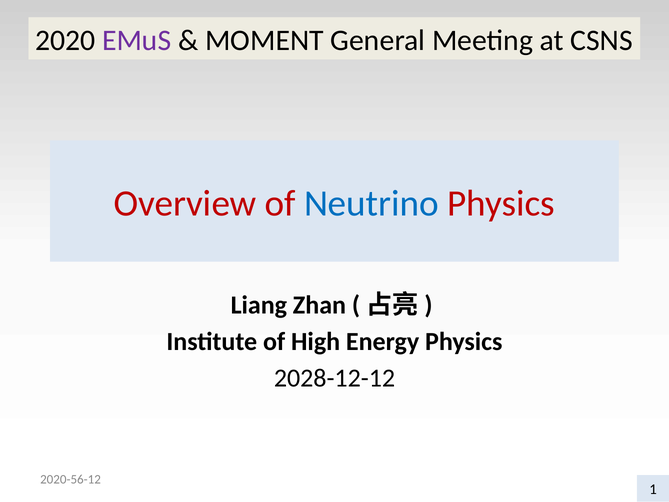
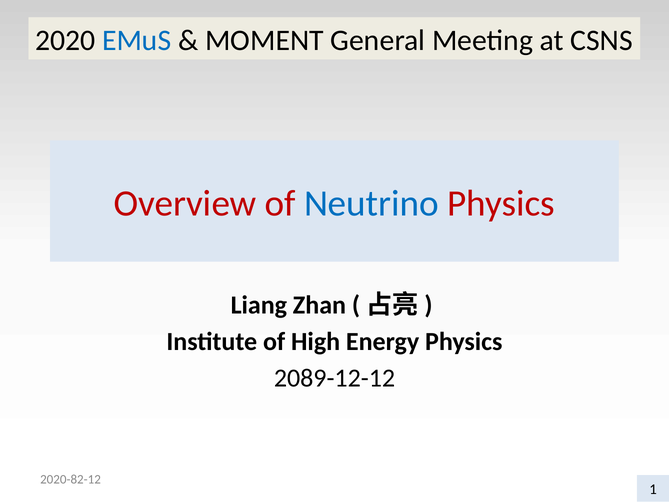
EMuS colour: purple -> blue (137, 40)
2028-12-12: 2028-12-12 -> 2089-12-12 (334, 378)
2020-56-12: 2020-56-12 -> 2020-82-12 (70, 479)
